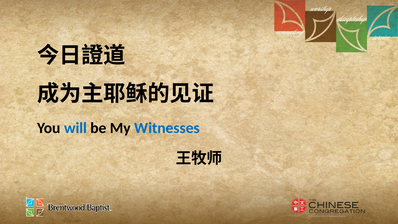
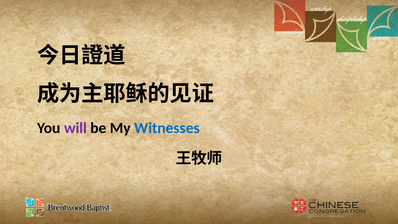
will colour: blue -> purple (75, 128)
